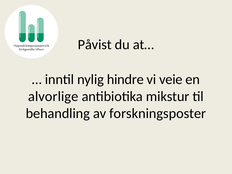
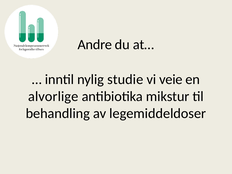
Påvist: Påvist -> Andre (95, 45)
hindre: hindre -> studie (125, 79)
forskningsposter: forskningsposter -> legemiddeldoser (158, 113)
